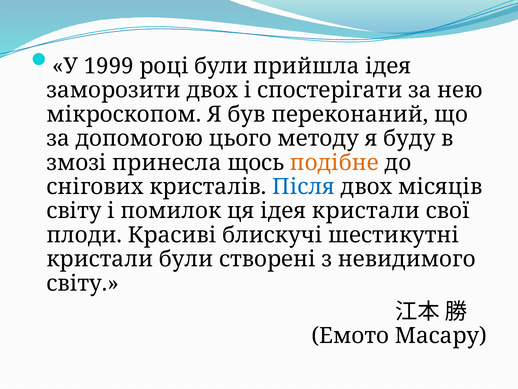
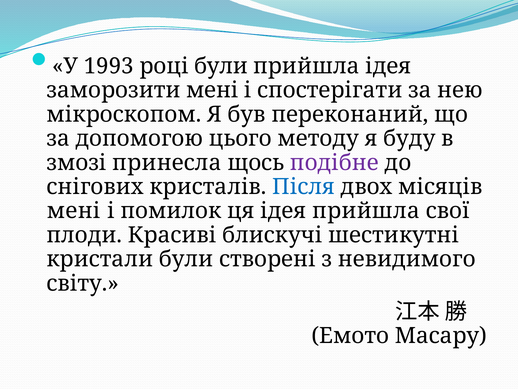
1999: 1999 -> 1993 (109, 66)
заморозити двох: двох -> мені (212, 90)
подібне colour: orange -> purple (334, 162)
світу: світу -> мені (74, 211)
ідея кристали: кристали -> прийшла (366, 211)
